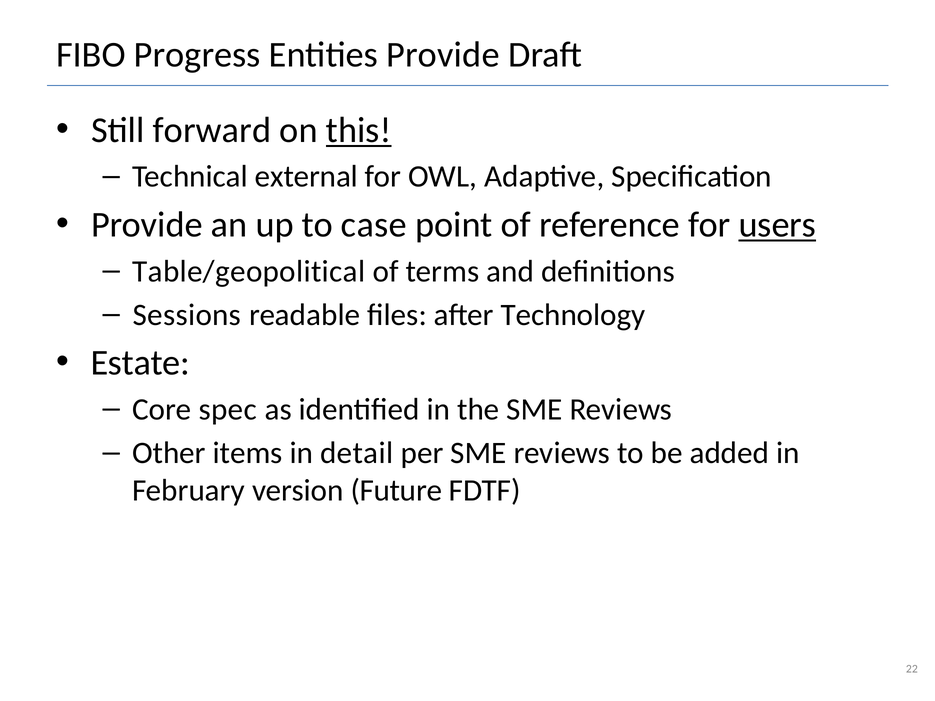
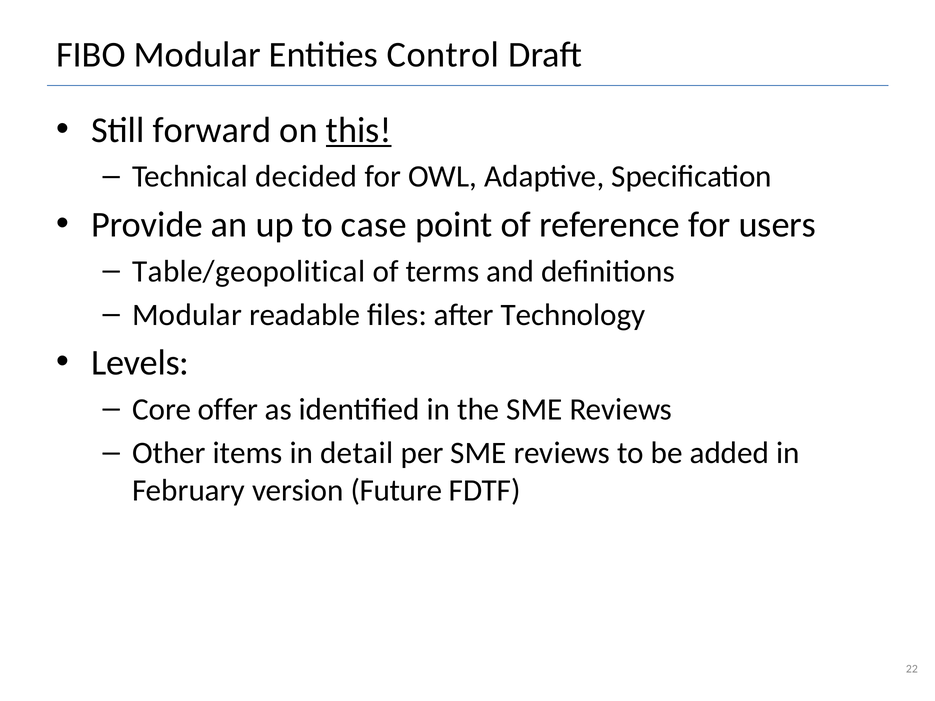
FIBO Progress: Progress -> Modular (197, 55)
Entities Provide: Provide -> Control (443, 55)
external: external -> decided (306, 177)
users underline: present -> none (777, 225)
Sessions: Sessions -> Modular (187, 315)
Estate: Estate -> Levels (140, 363)
spec: spec -> offer (228, 410)
